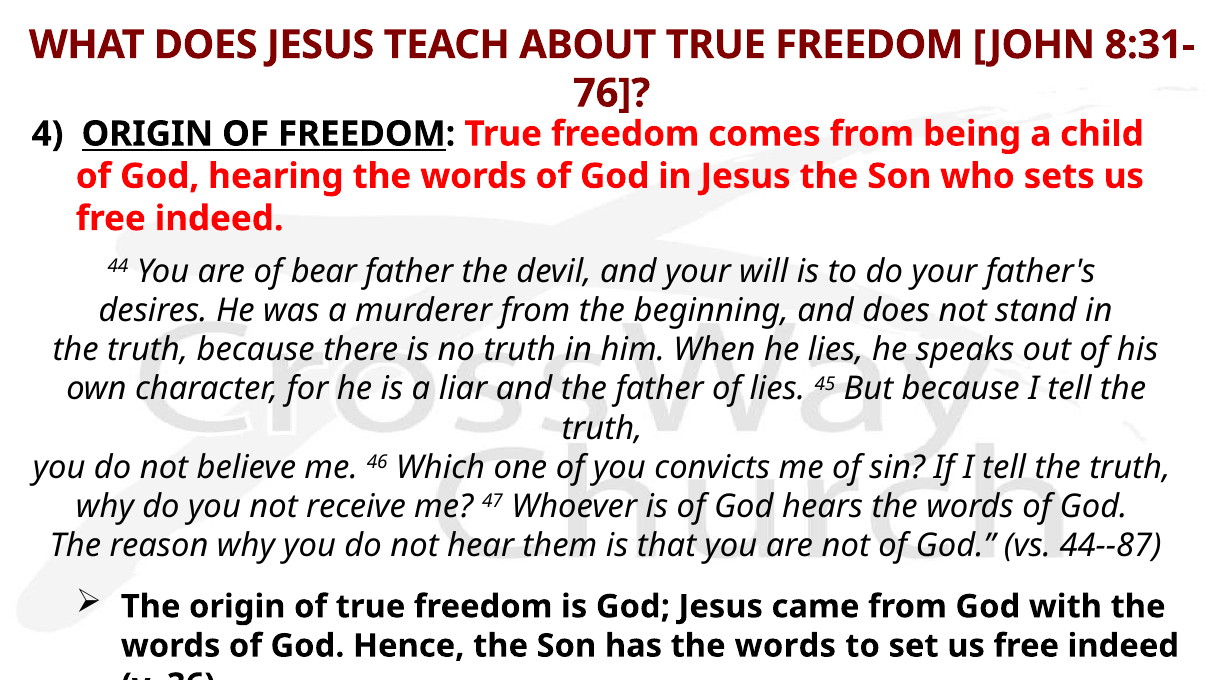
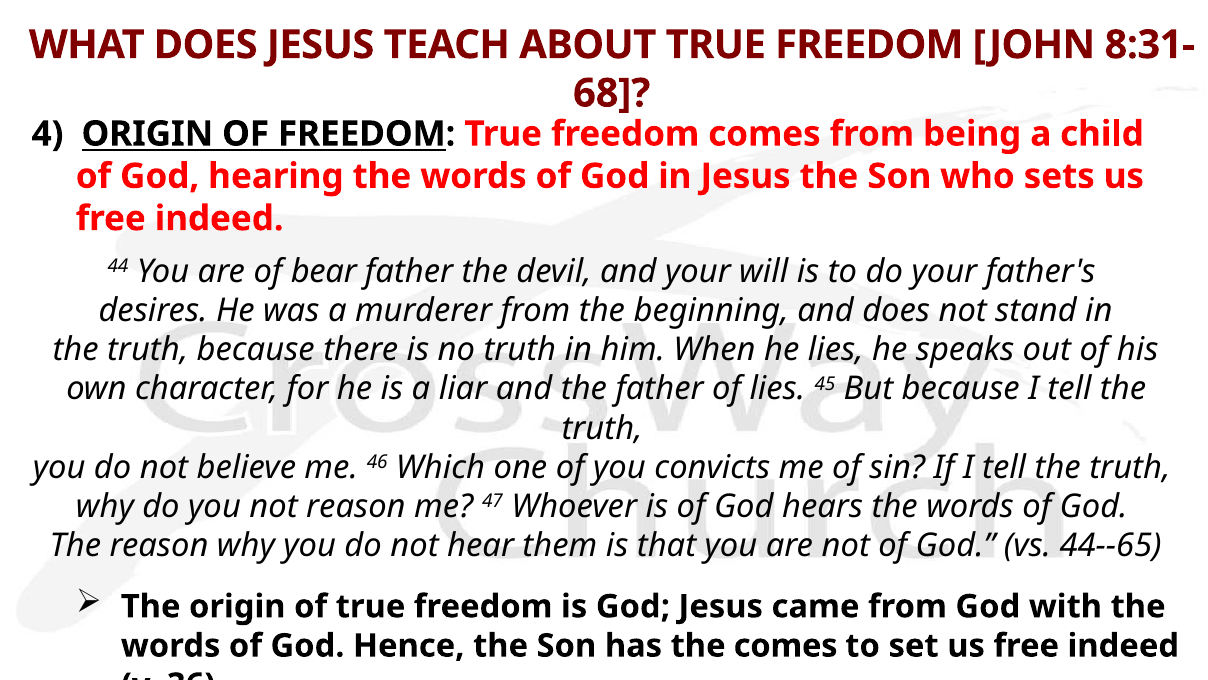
76: 76 -> 68 (612, 93)
not receive: receive -> reason (356, 507)
44--87: 44--87 -> 44--65 (1111, 546)
has the words: words -> comes (786, 645)
